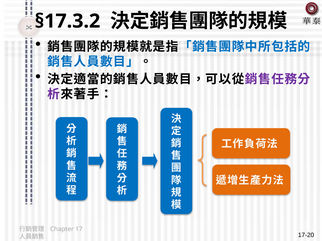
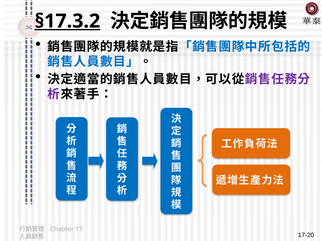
§17.3.2 underline: none -> present (67, 21)
